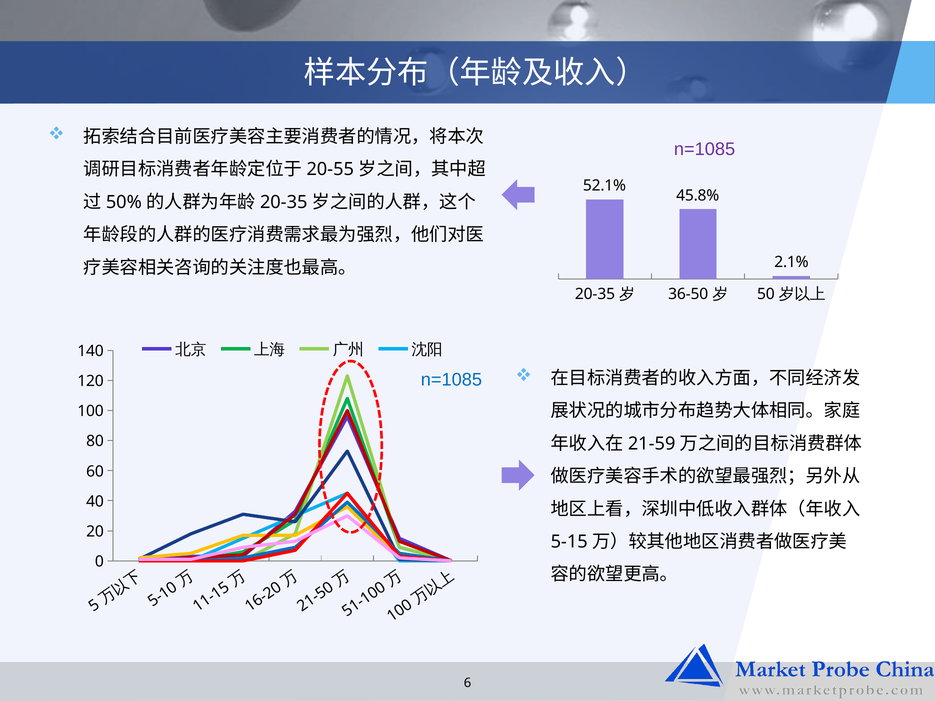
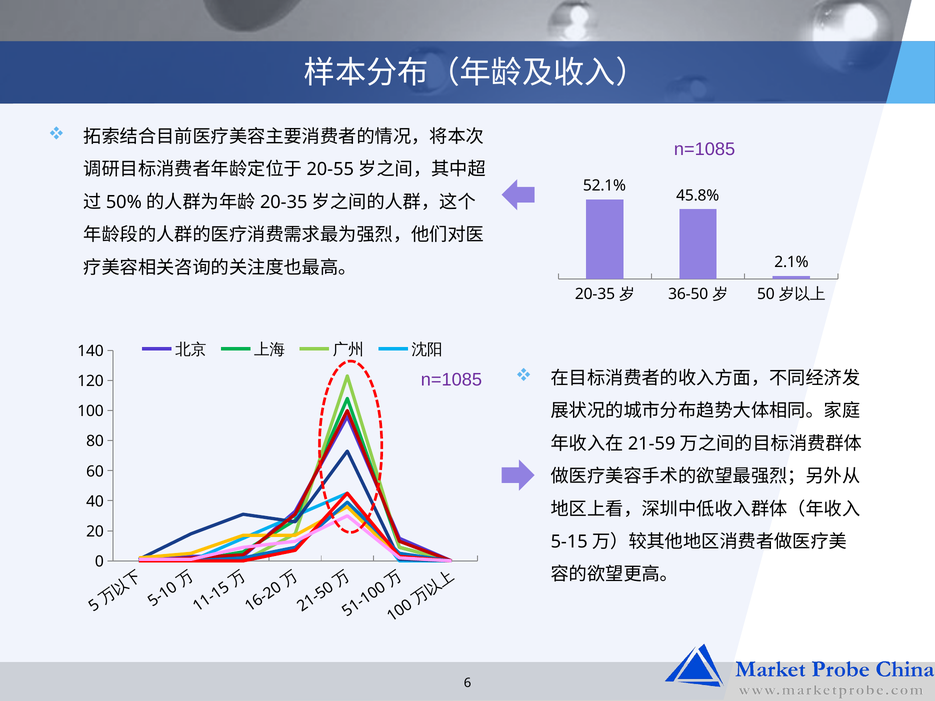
n=1085 colour: blue -> purple (451, 380)
